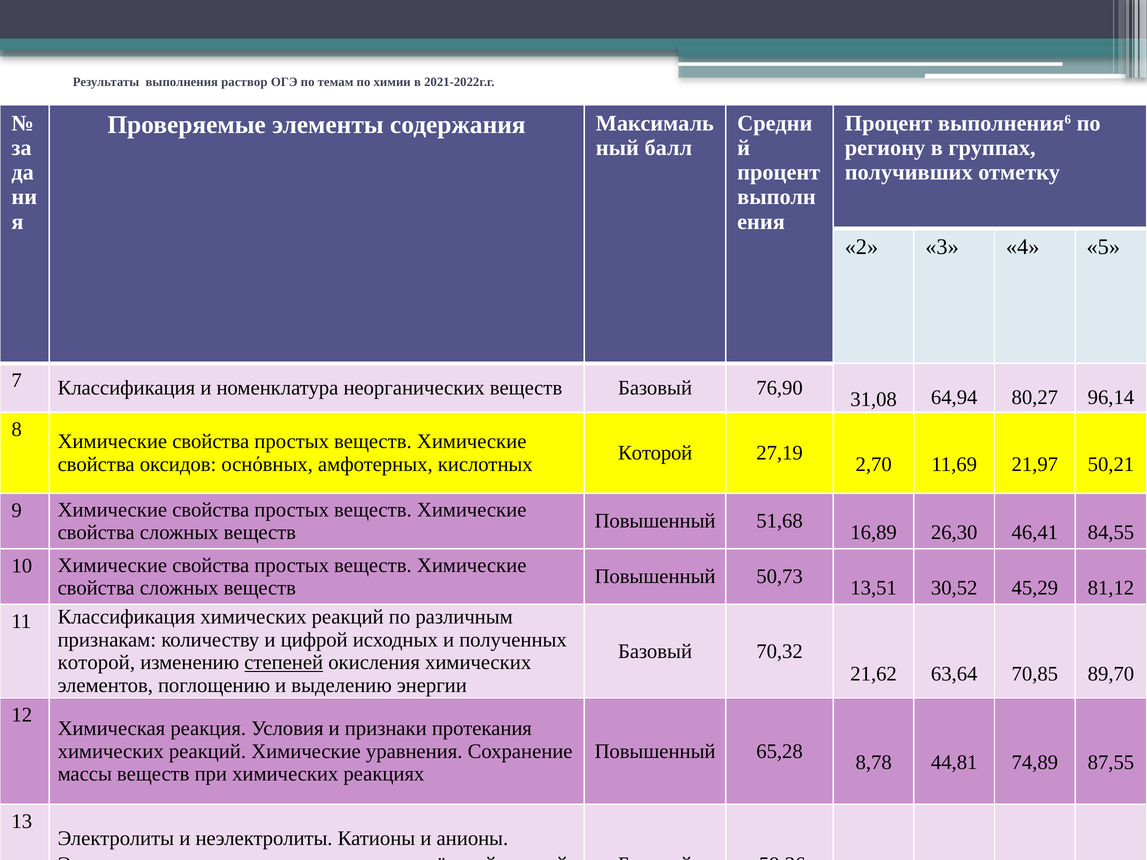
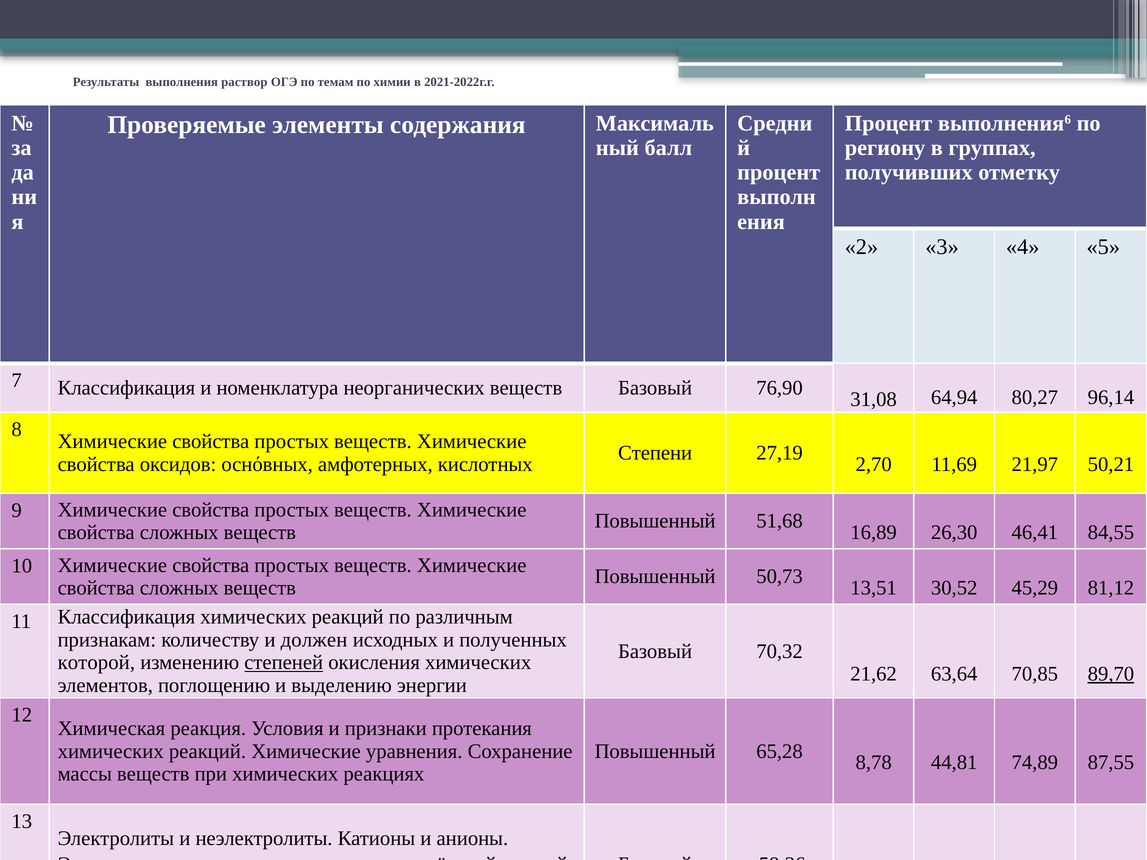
Которой: Которой -> Степени (655, 453)
цифрой: цифрой -> должен (314, 640)
89,70 underline: none -> present (1111, 674)
